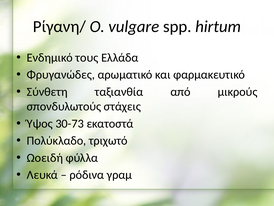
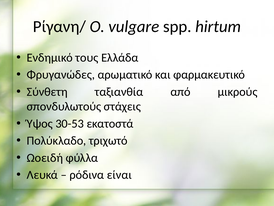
30-73: 30-73 -> 30-53 (70, 123)
γραμ: γραμ -> είναι (119, 175)
